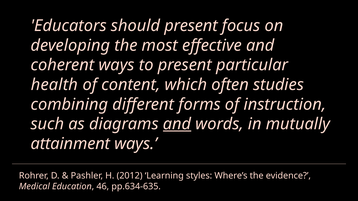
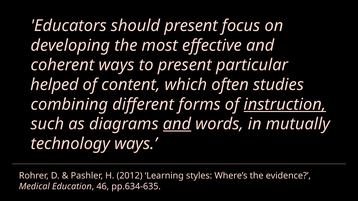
health: health -> helped (55, 85)
instruction underline: none -> present (285, 105)
attainment: attainment -> technology (70, 144)
